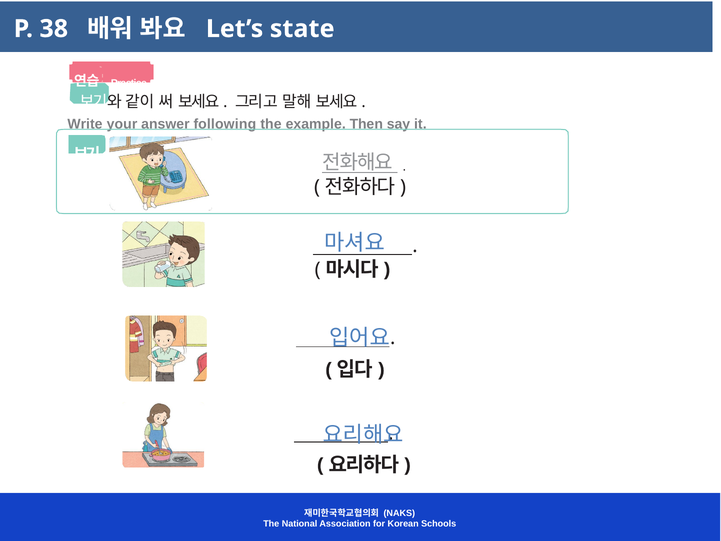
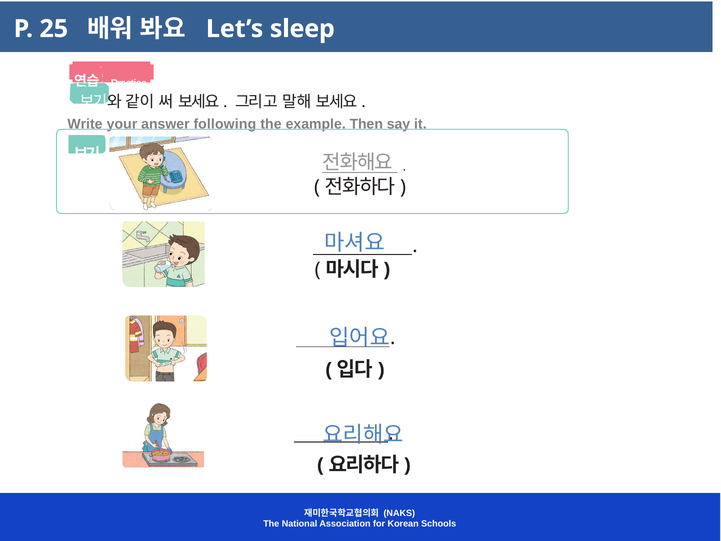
38: 38 -> 25 (54, 29)
state: state -> sleep (302, 29)
